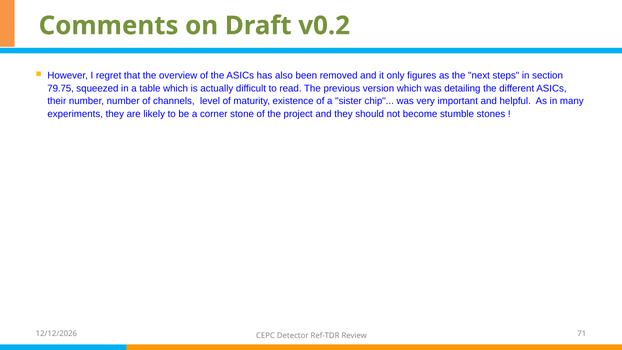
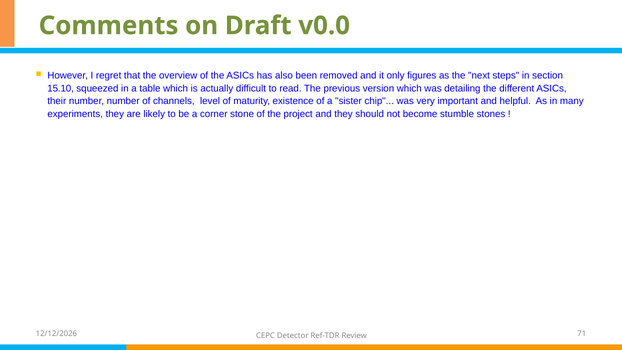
v0.2: v0.2 -> v0.0 (324, 26)
79.75: 79.75 -> 15.10 (61, 88)
